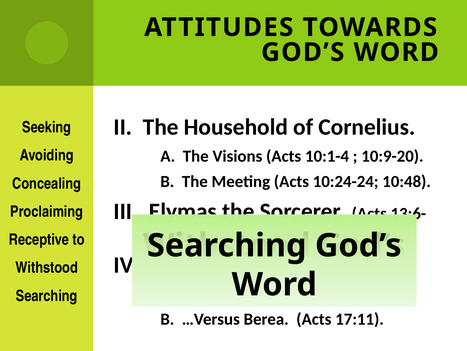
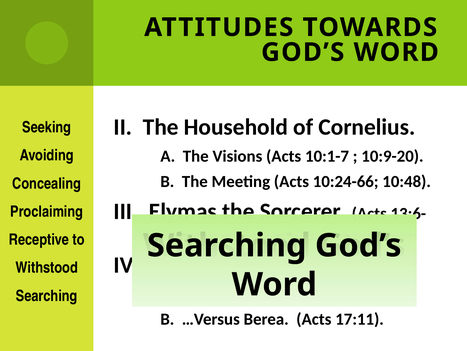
10:1-4: 10:1-4 -> 10:1-7 (327, 156)
10:24-24: 10:24-24 -> 10:24-66 (346, 181)
